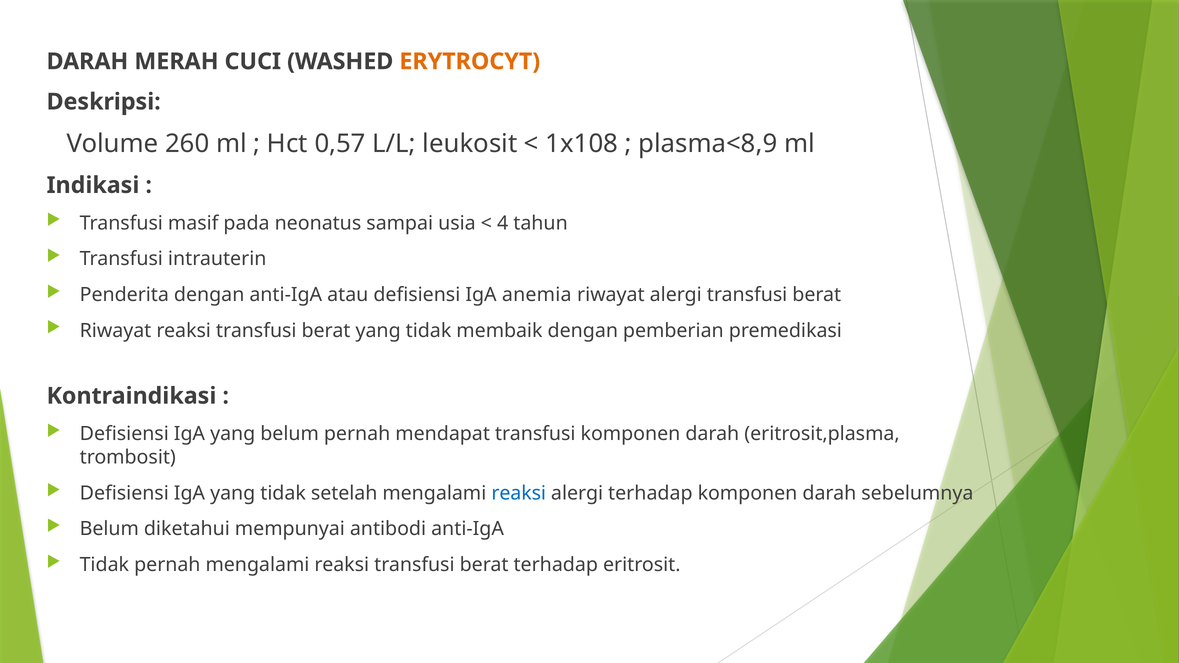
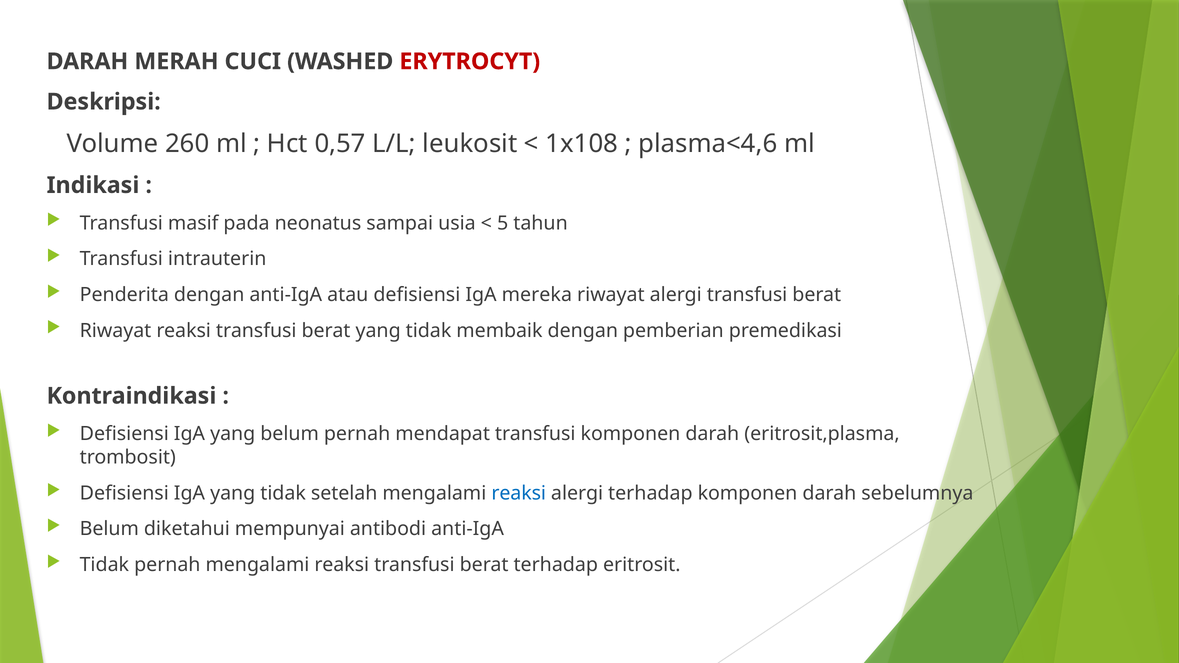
ERYTROCYT colour: orange -> red (470, 62)
plasma<8,9: plasma<8,9 -> plasma<4,6 (708, 144)
4: 4 -> 5 (503, 223)
anemia: anemia -> mereka (537, 295)
